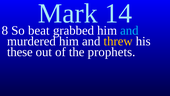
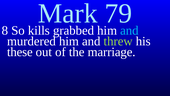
14: 14 -> 79 (118, 13)
beat: beat -> kills (39, 30)
threw colour: yellow -> light green (118, 41)
prophets: prophets -> marriage (112, 52)
